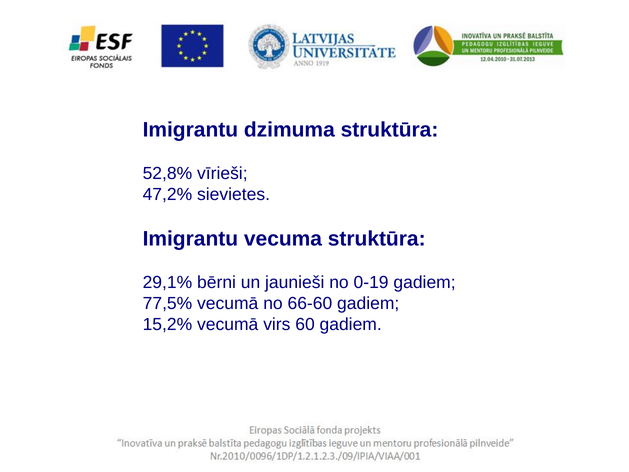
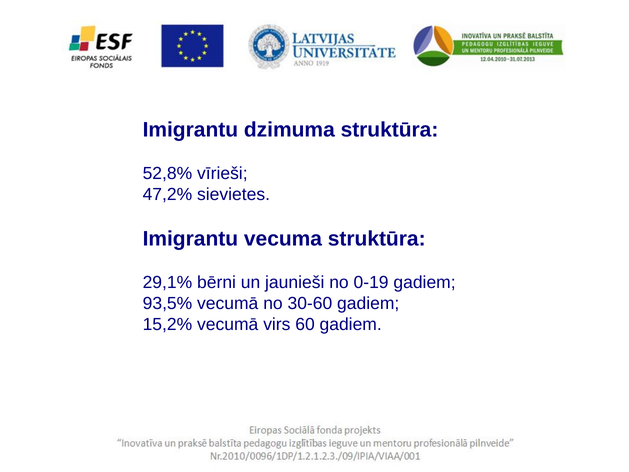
77,5%: 77,5% -> 93,5% (167, 303)
66-60: 66-60 -> 30-60 (310, 303)
